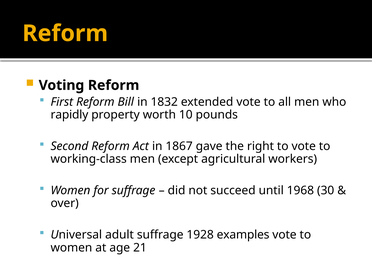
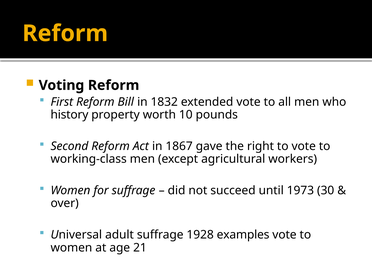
rapidly: rapidly -> history (69, 115)
1968: 1968 -> 1973 (300, 190)
